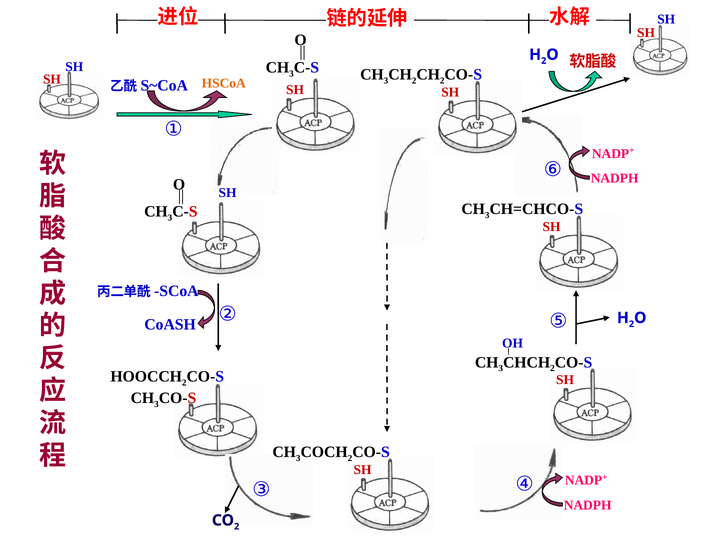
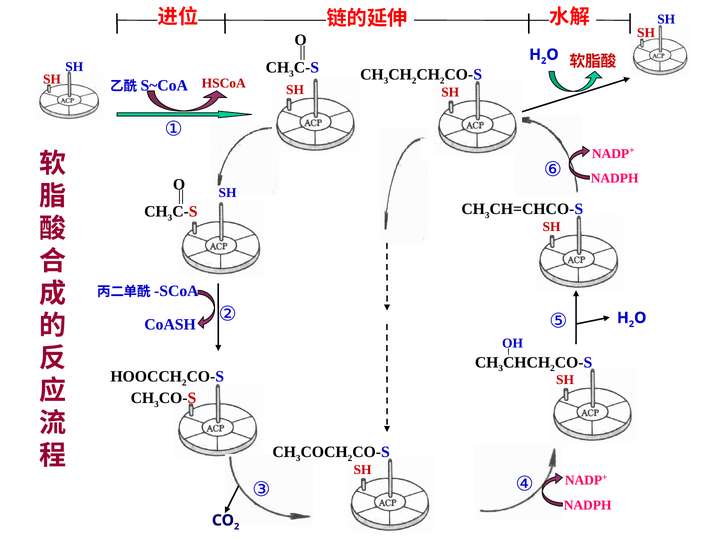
HSCoA colour: orange -> red (224, 83)
